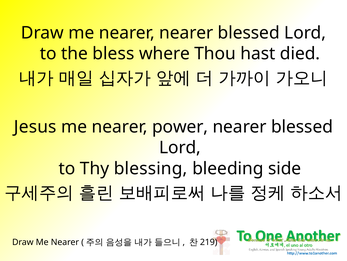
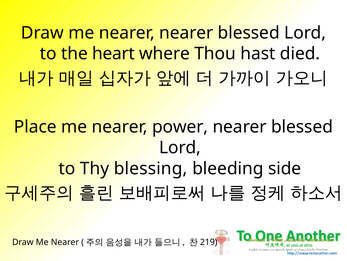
bless: bless -> heart (114, 54)
Jesus: Jesus -> Place (35, 126)
